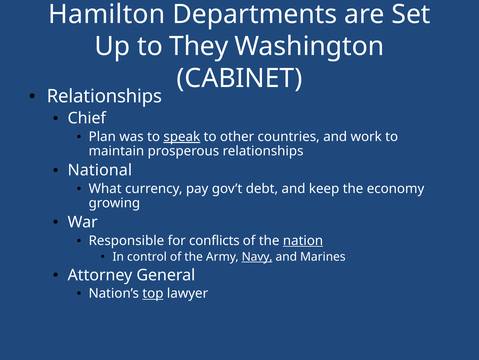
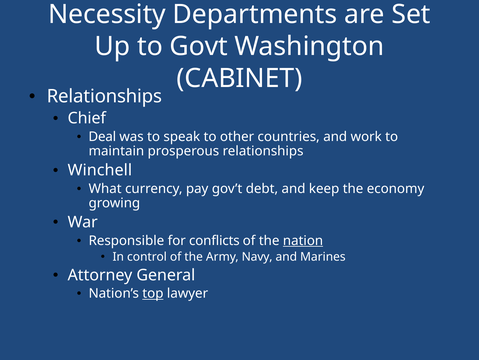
Hamilton: Hamilton -> Necessity (107, 14)
They: They -> Govt (199, 46)
Plan: Plan -> Deal (102, 137)
speak underline: present -> none (182, 137)
National: National -> Winchell (100, 170)
Navy underline: present -> none (257, 256)
